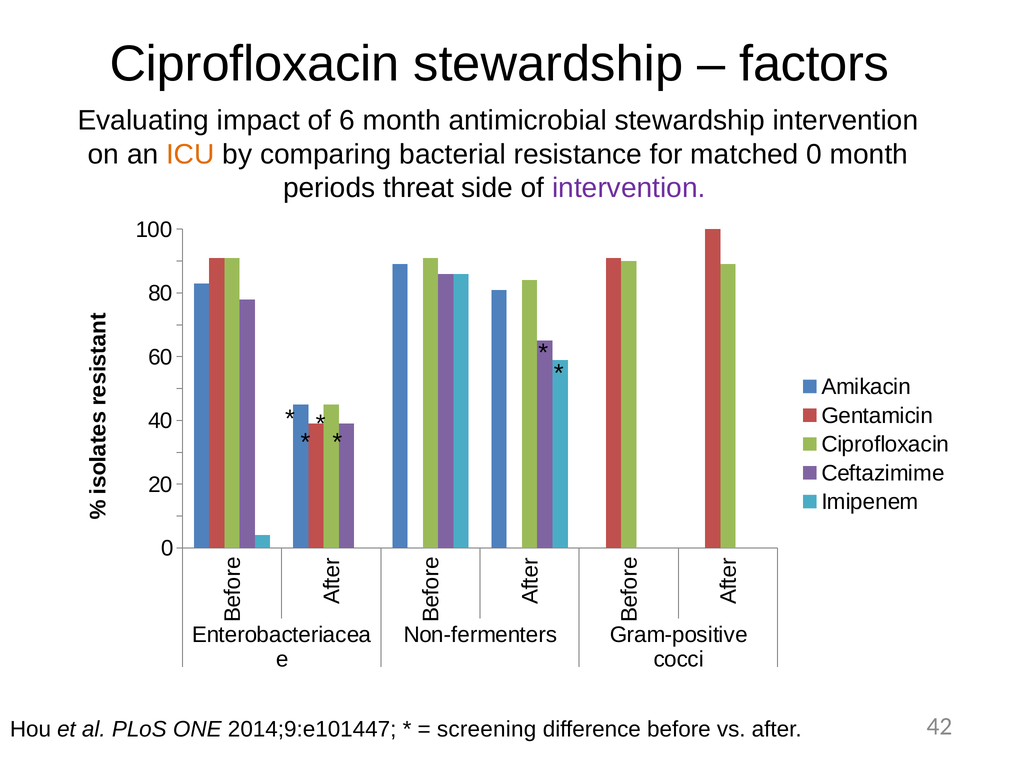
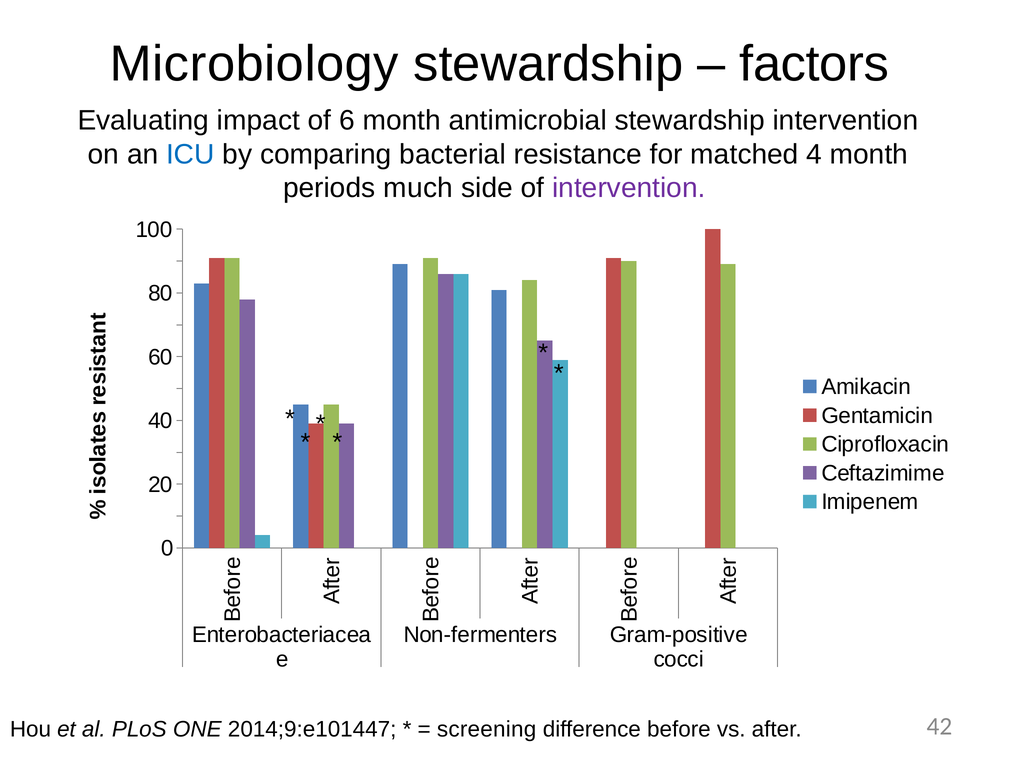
Ciprofloxacin: Ciprofloxacin -> Microbiology (254, 64)
ICU colour: orange -> blue (190, 154)
matched 0: 0 -> 4 (814, 154)
threat: threat -> much (418, 188)
